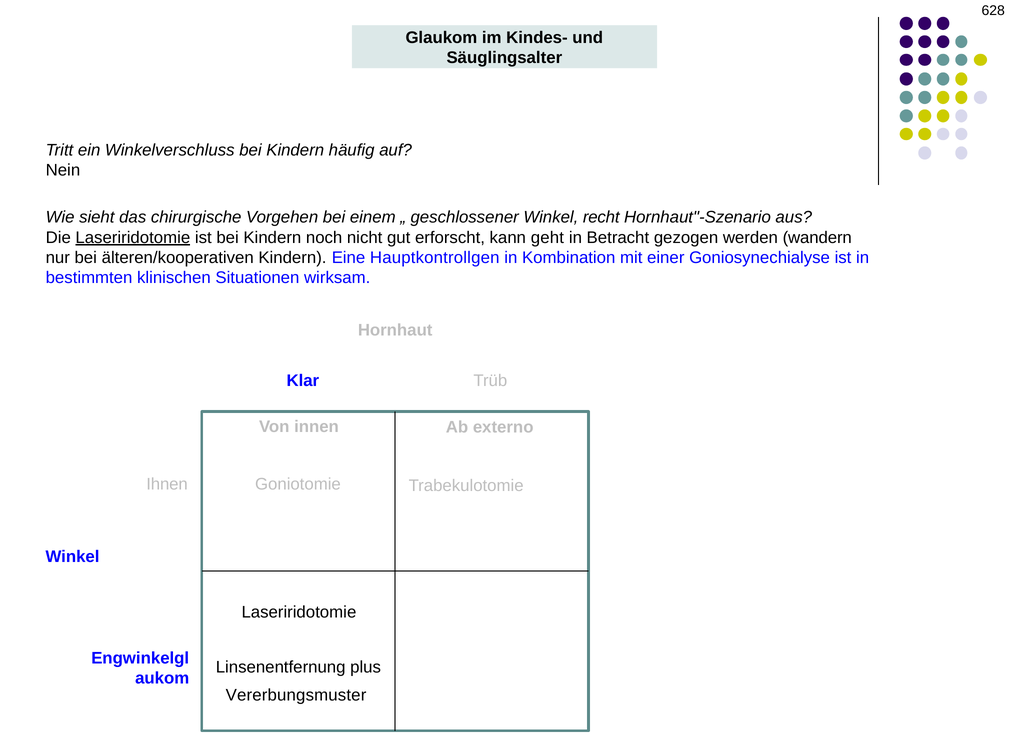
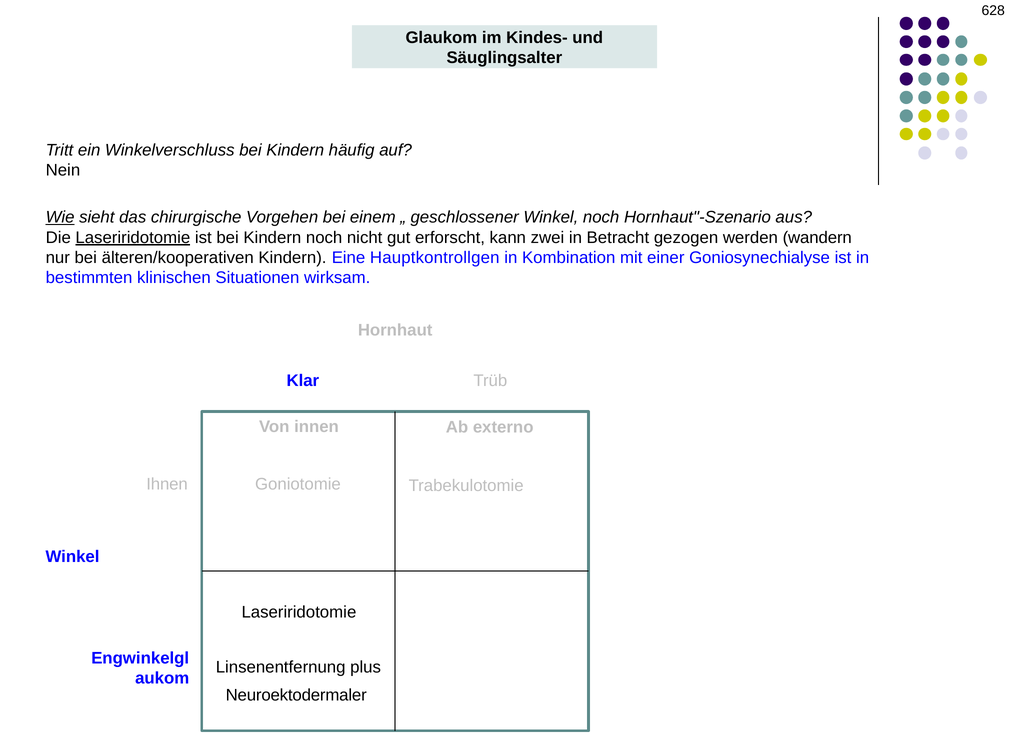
Wie underline: none -> present (60, 218)
Winkel recht: recht -> noch (601, 218)
geht: geht -> zwei (547, 238)
Vererbungsmuster: Vererbungsmuster -> Neuroektodermaler (296, 696)
